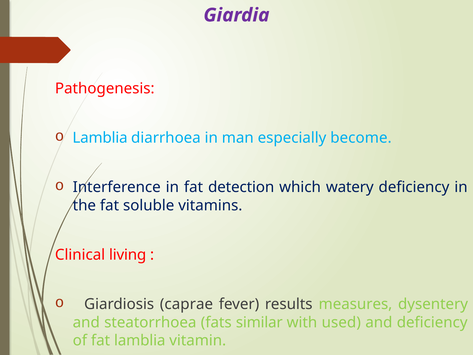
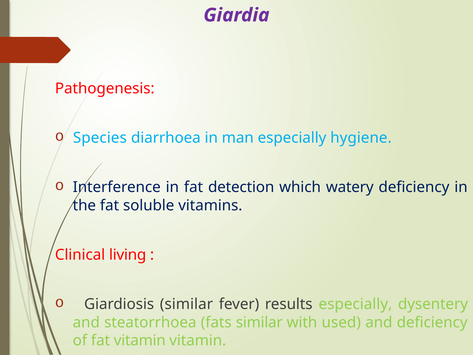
Lamblia: Lamblia -> Species (100, 138)
become: become -> hygiene (361, 138)
Giardiosis caprae: caprae -> similar (186, 304)
results measures: measures -> especially (355, 304)
fat lamblia: lamblia -> vitamin (140, 340)
